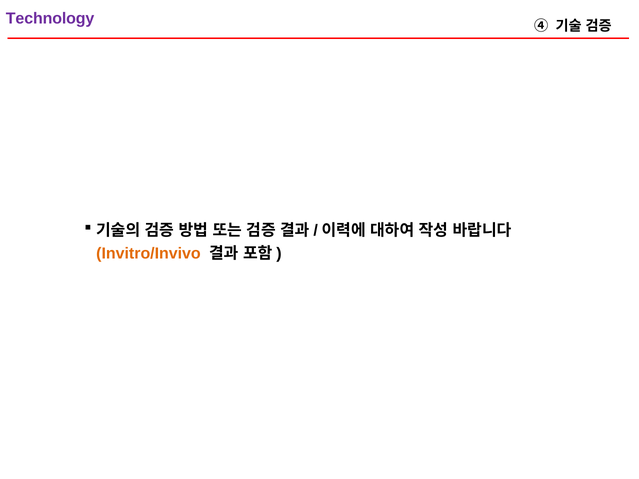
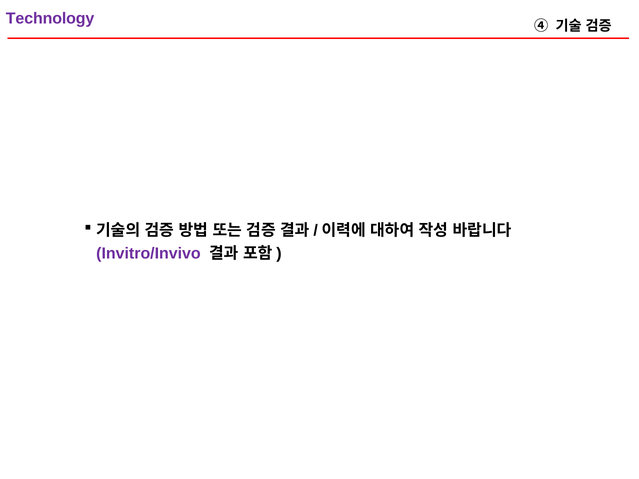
Invitro/Invivo colour: orange -> purple (148, 254)
